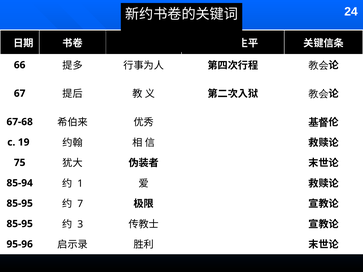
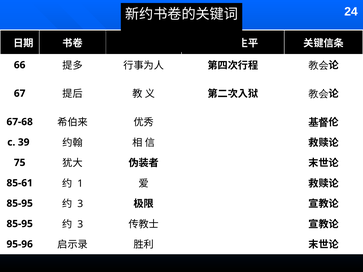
19: 19 -> 39 (24, 142)
85-94: 85-94 -> 85-61 (20, 183)
7: 7 -> 3 (80, 204)
